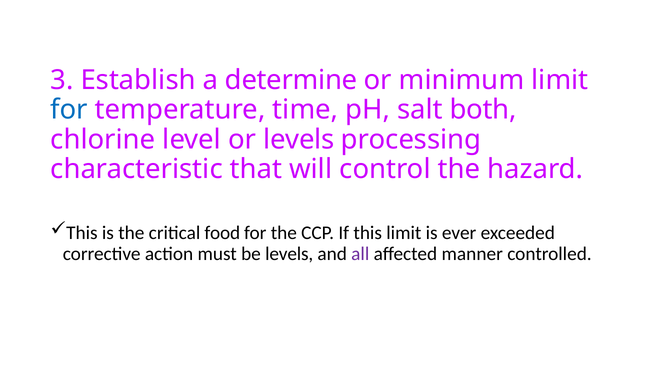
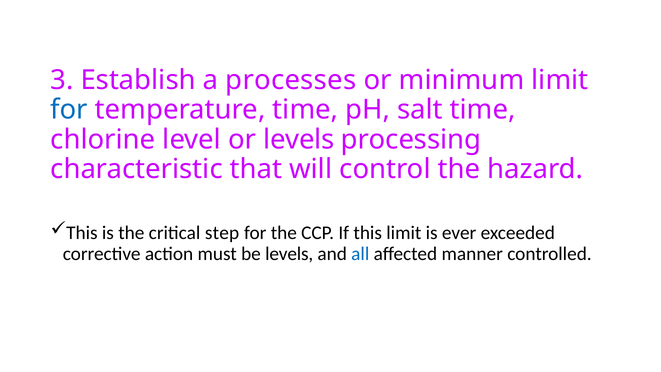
determine: determine -> processes (291, 80)
salt both: both -> time (483, 110)
food: food -> step (222, 233)
all colour: purple -> blue (360, 254)
